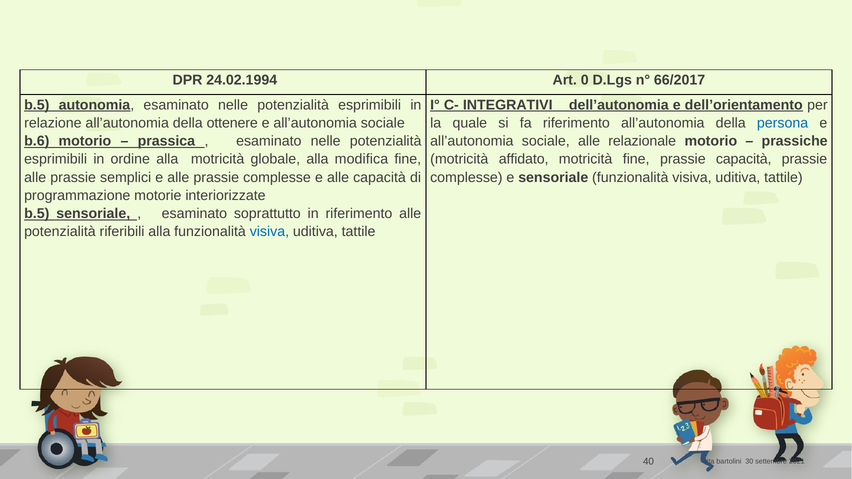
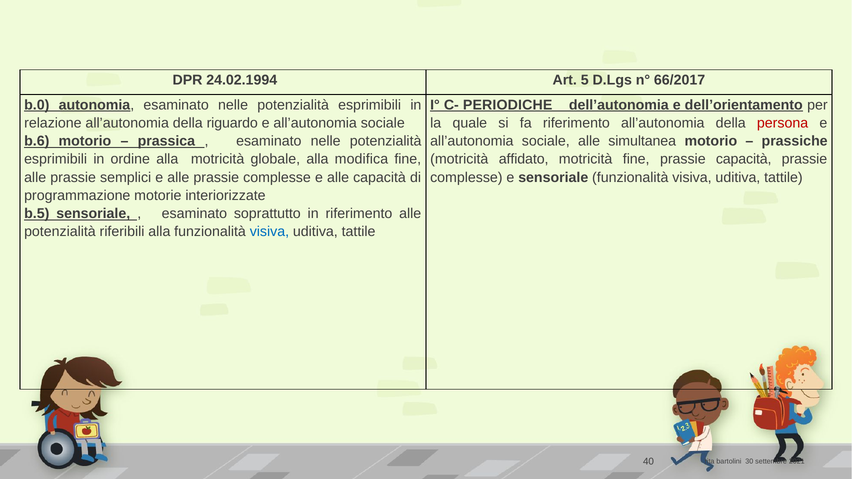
0: 0 -> 5 (585, 80)
b.5: b.5 -> b.0 (37, 105)
INTEGRATIVI: INTEGRATIVI -> PERIODICHE (508, 105)
ottenere: ottenere -> riguardo (232, 123)
persona colour: blue -> red (783, 123)
relazionale: relazionale -> simultanea (642, 141)
